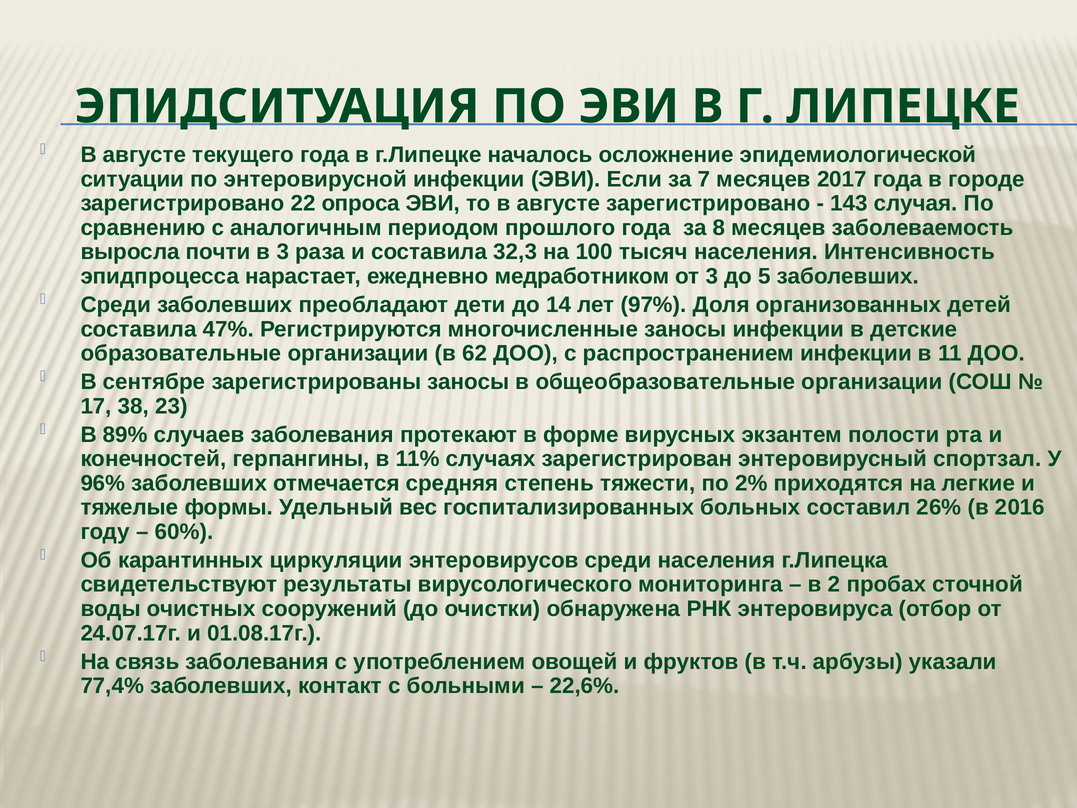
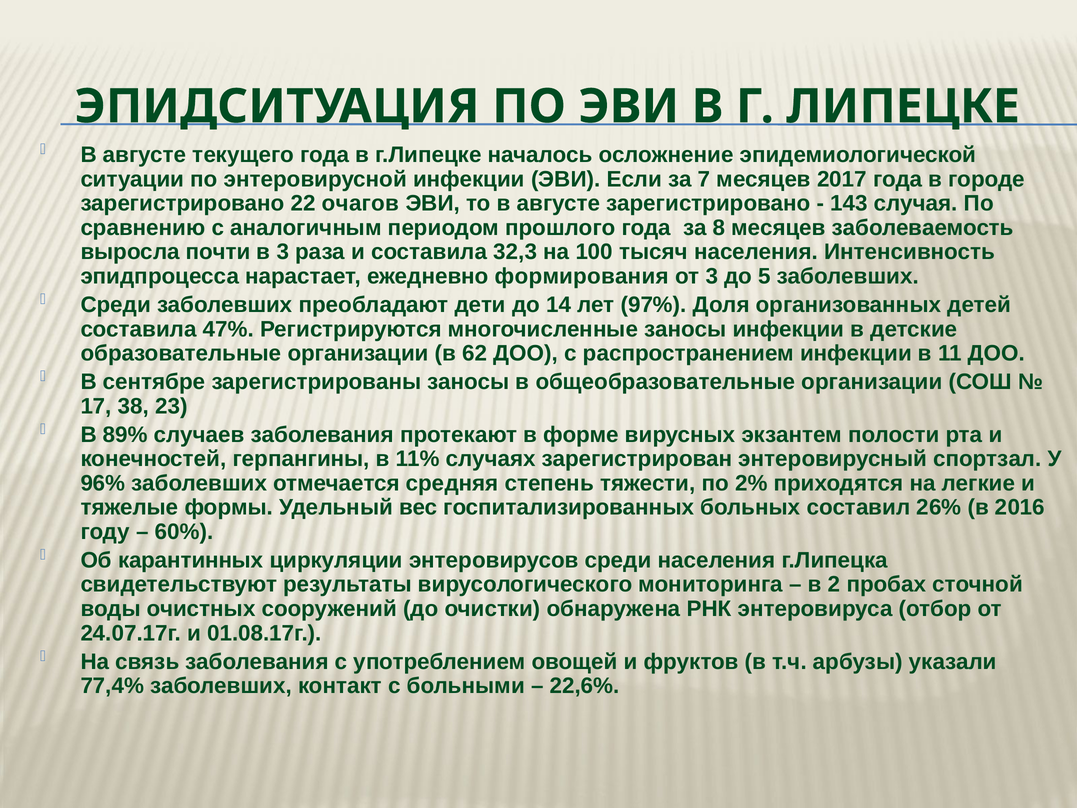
опроса: опроса -> очагов (361, 203)
медработником: медработником -> формирования (582, 276)
